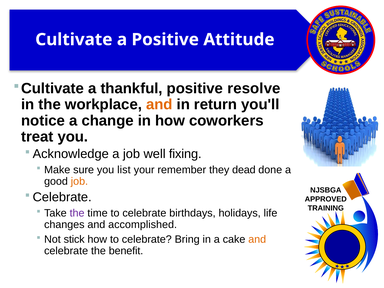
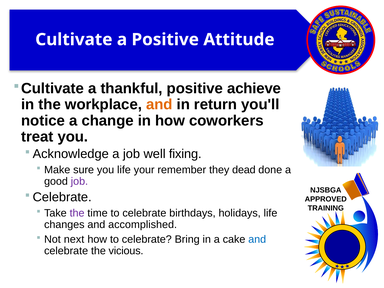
resolve: resolve -> achieve (254, 88)
you list: list -> life (124, 170)
job colour: orange -> purple (79, 181)
stick: stick -> next (74, 239)
and colour: orange -> blue (257, 239)
benefit: benefit -> vicious (126, 251)
